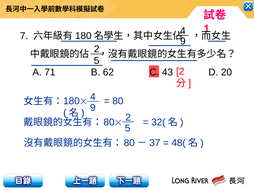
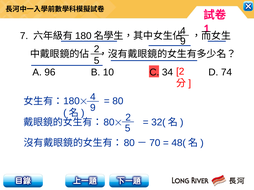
71: 71 -> 96 (50, 72)
62: 62 -> 10 (108, 72)
43: 43 -> 34 (167, 72)
20: 20 -> 74 (227, 72)
37: 37 -> 70 (155, 143)
